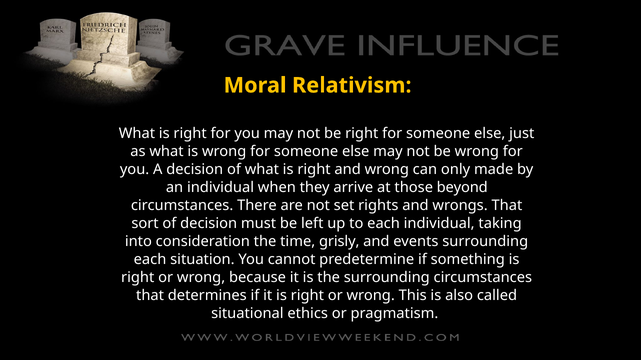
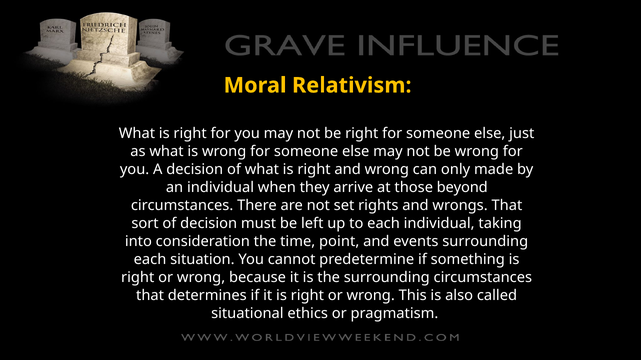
grisly: grisly -> point (339, 242)
